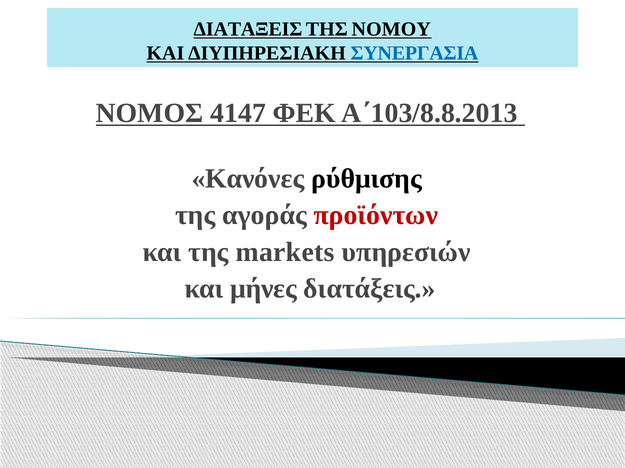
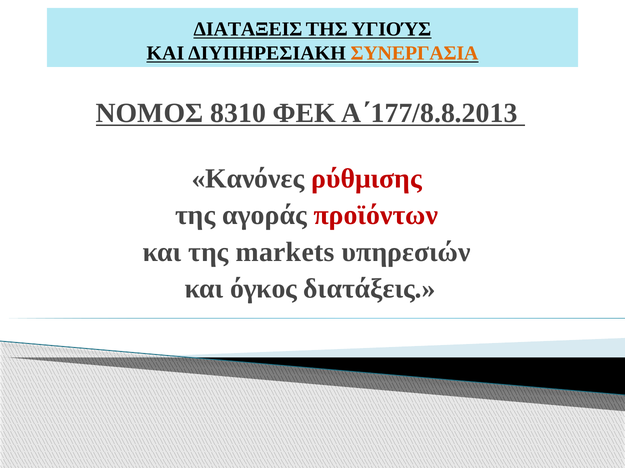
ΝΟΜΟΥ: ΝΟΜΟΥ -> ΥΓΙΟΎΣ (391, 29)
ΣΥΝΕΡΓΑΣΙΑ colour: blue -> orange (414, 53)
4147: 4147 -> 8310 (238, 113)
Α΄103/8.8.2013: Α΄103/8.8.2013 -> Α΄177/8.8.2013 (429, 113)
ρύθμισης colour: black -> red (367, 179)
μήνες: μήνες -> όγκος (264, 289)
